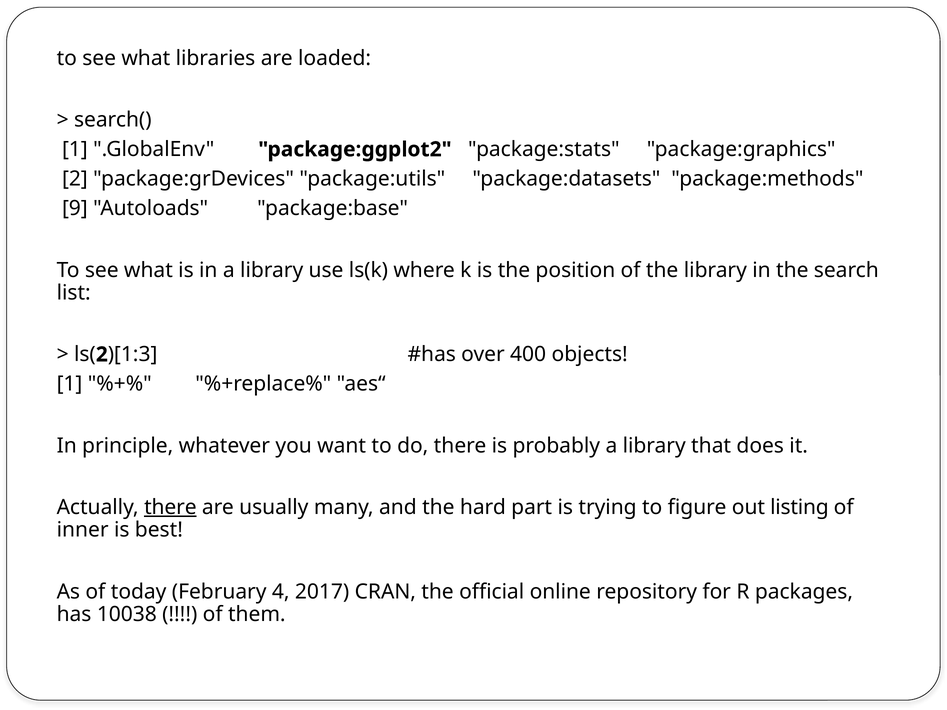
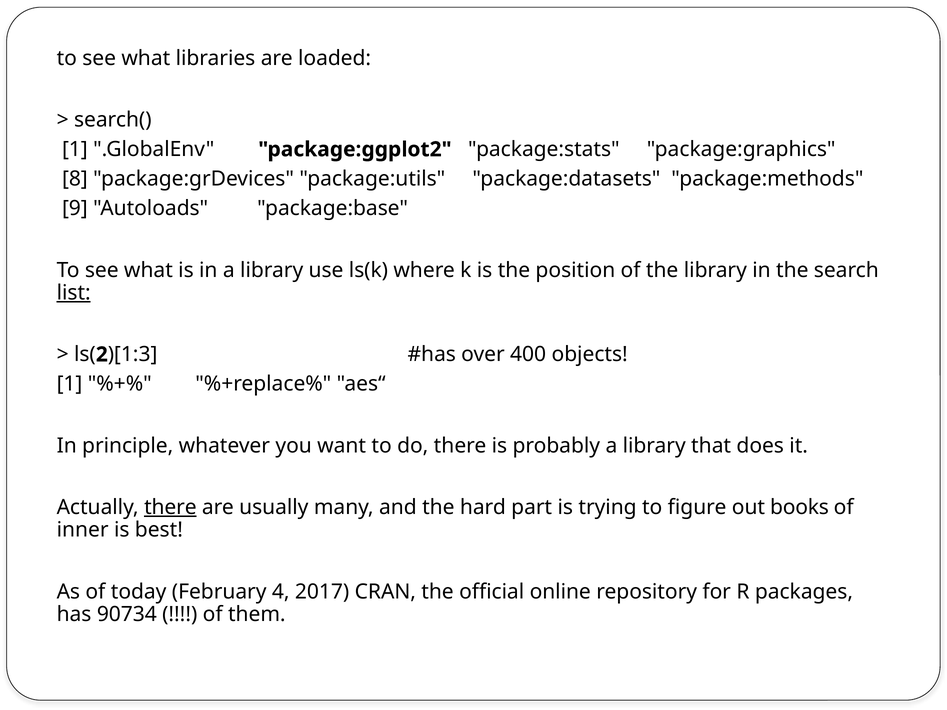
2: 2 -> 8 (75, 179)
list underline: none -> present (74, 293)
listing: listing -> books (799, 507)
10038: 10038 -> 90734 (127, 615)
